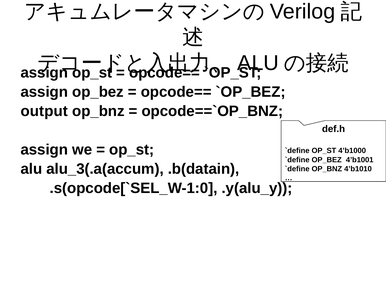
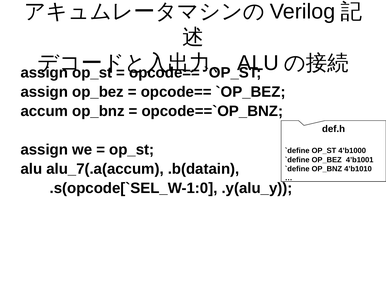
output: output -> accum (44, 111)
alu_3(.a(accum: alu_3(.a(accum -> alu_7(.a(accum (105, 169)
